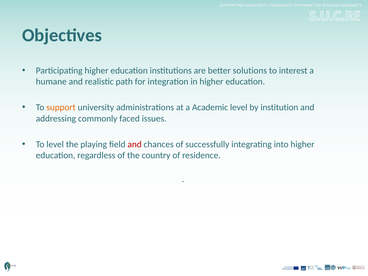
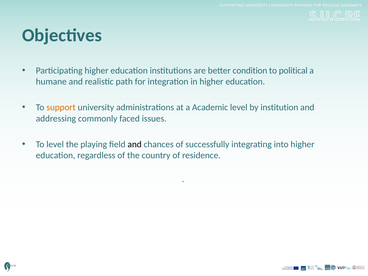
solutions: solutions -> condition (250, 71)
interest: interest -> political (293, 71)
and colour: red -> black (135, 144)
